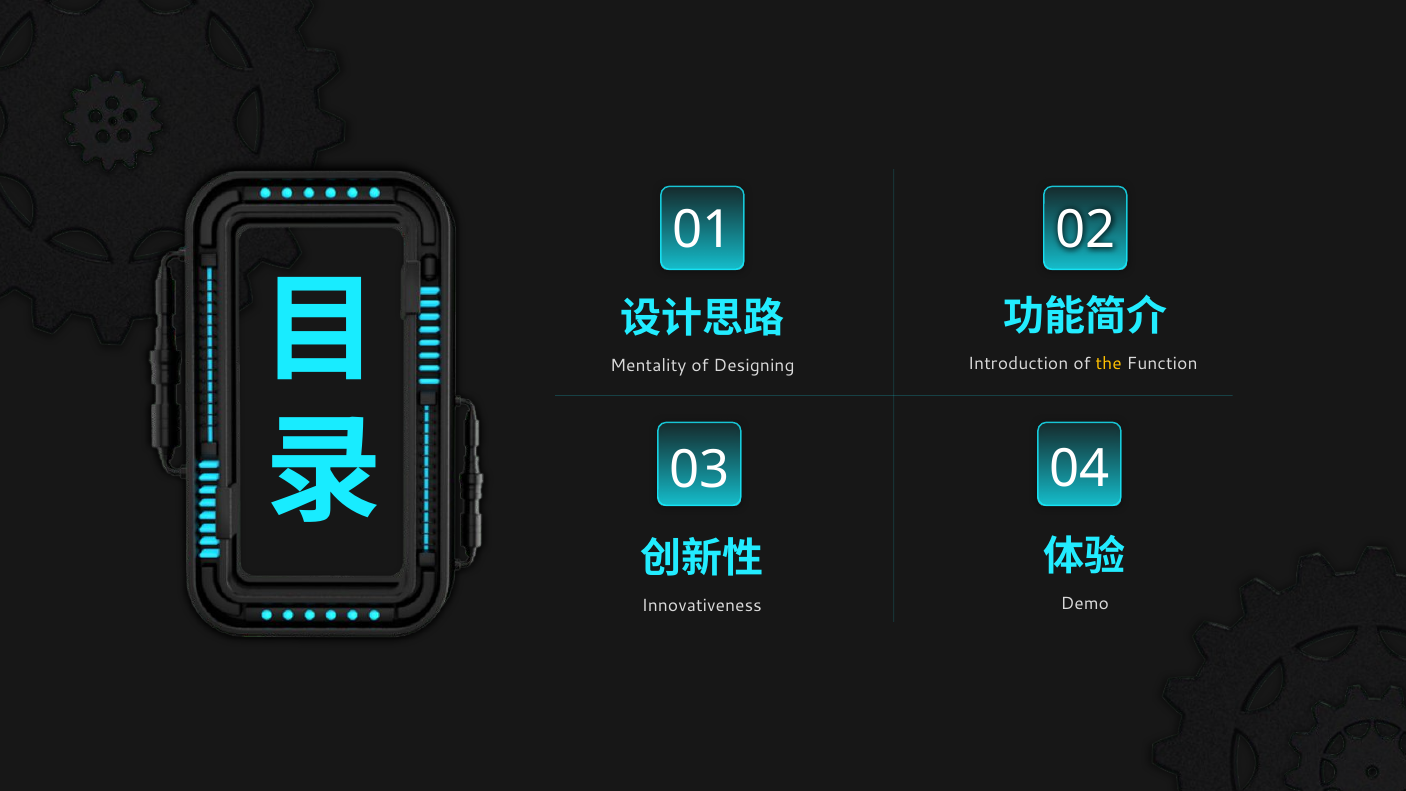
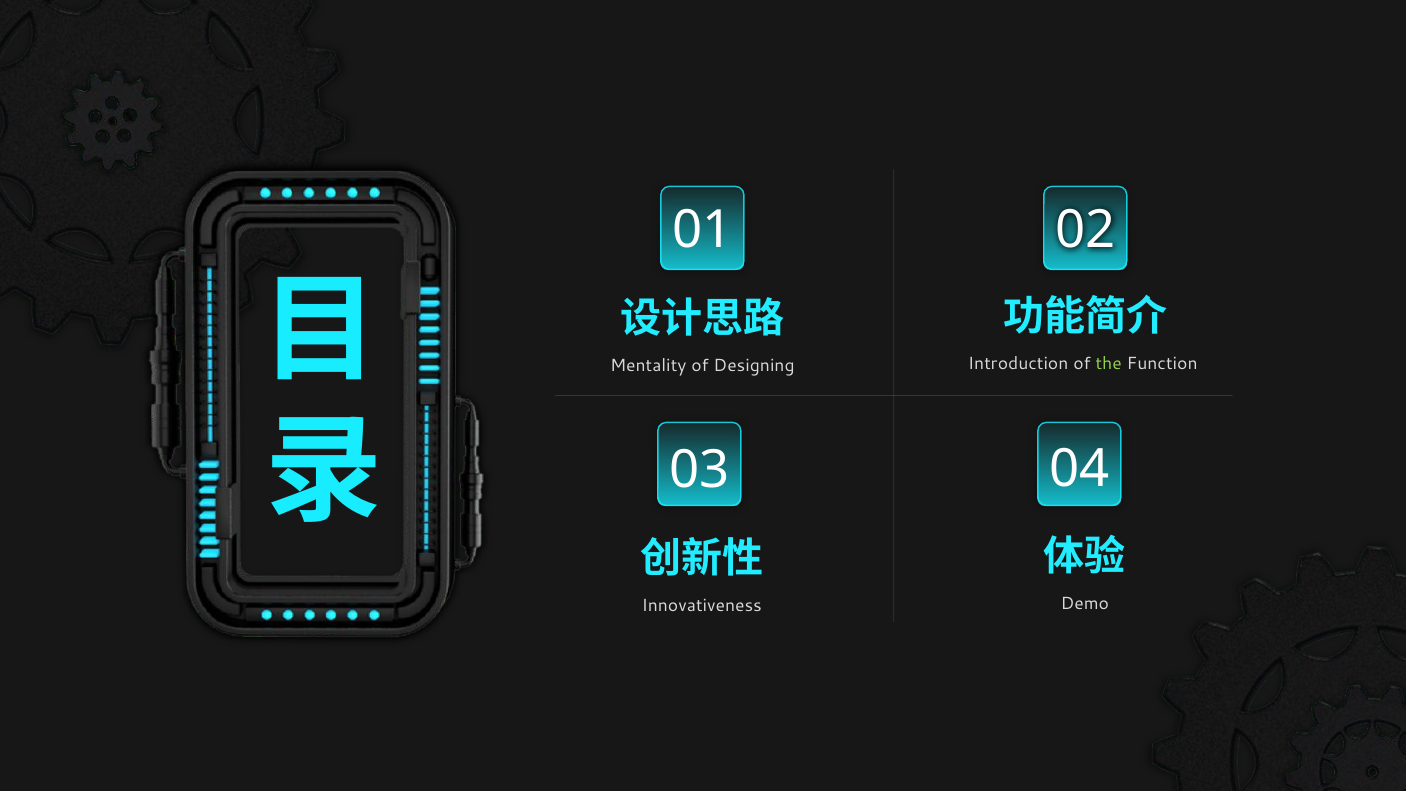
the colour: yellow -> light green (1109, 364)
